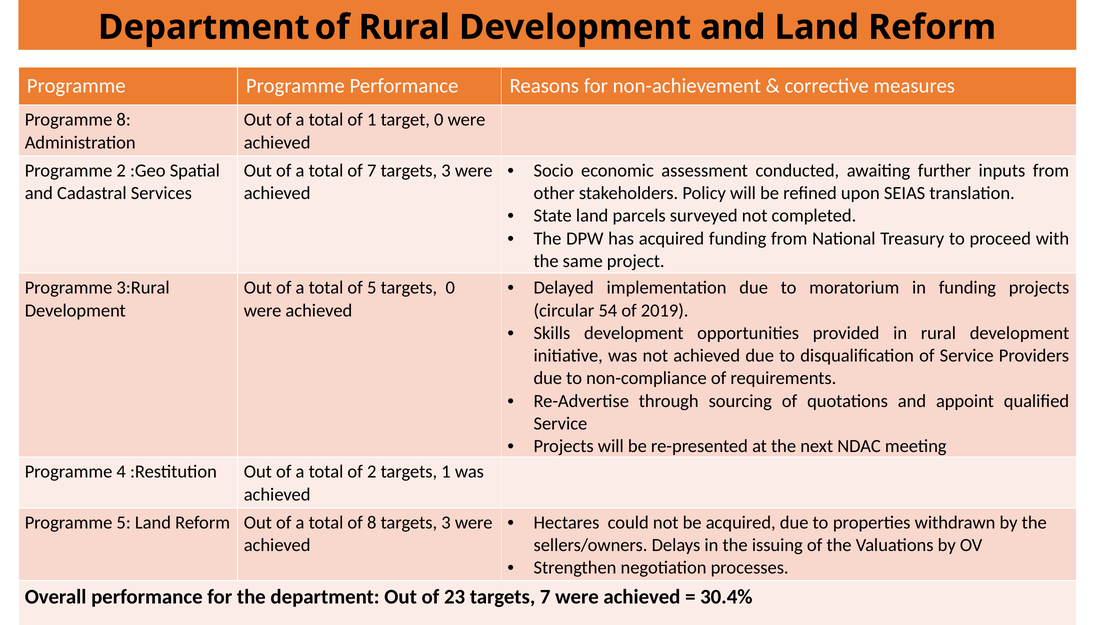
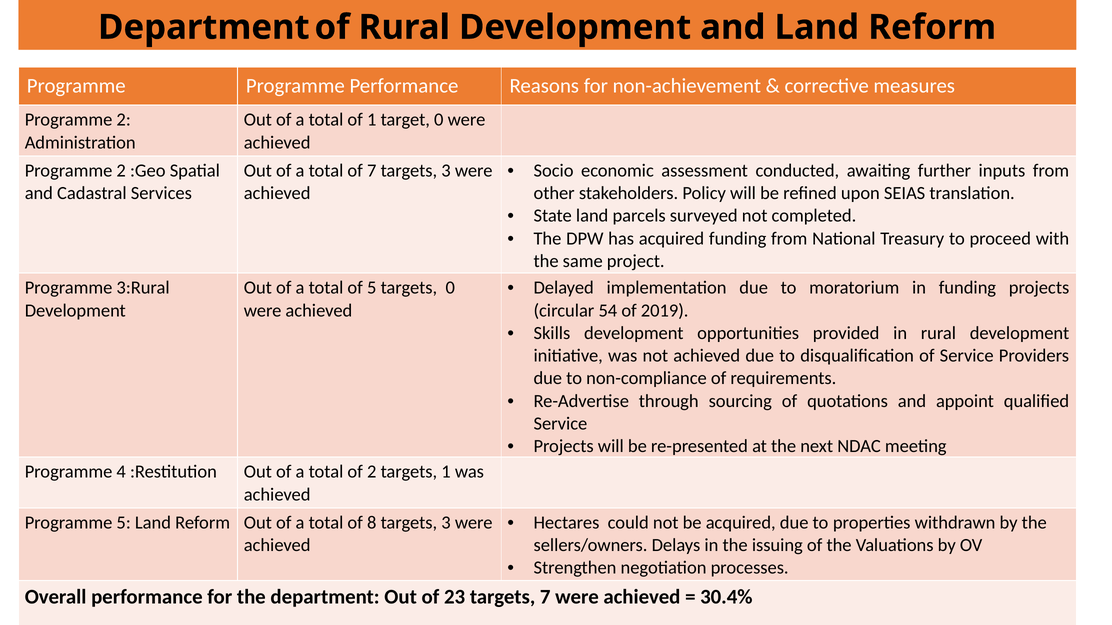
8: 8 -> 2 (124, 120)
